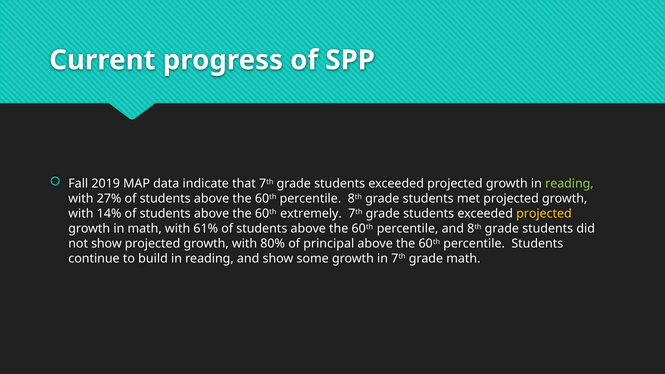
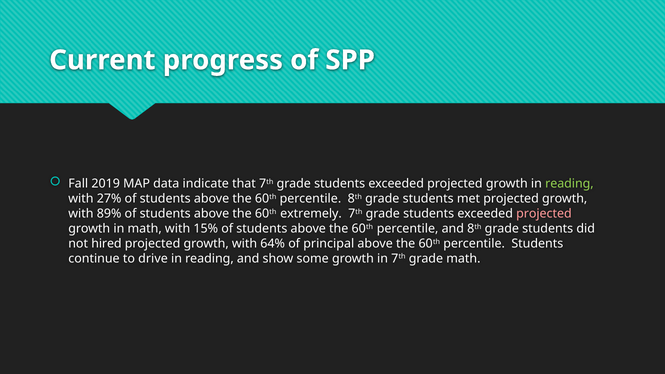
14%: 14% -> 89% (109, 214)
projected colour: yellow -> pink (544, 214)
61%: 61% -> 15% (206, 229)
not show: show -> hired (106, 244)
80%: 80% -> 64% (273, 244)
build: build -> drive (153, 259)
